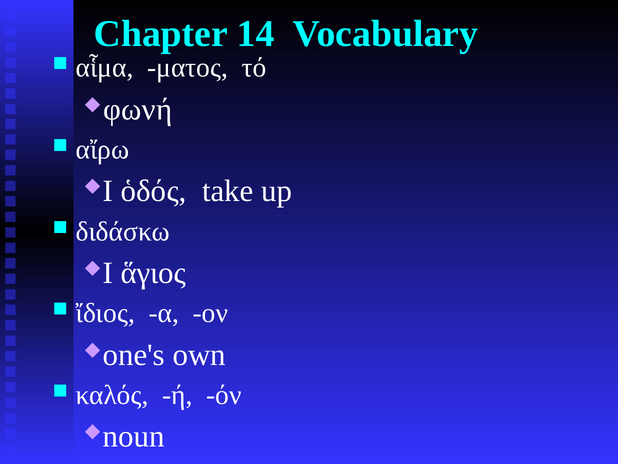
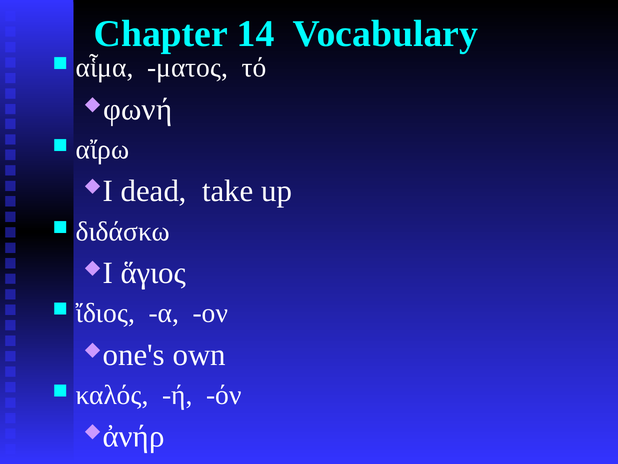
ὁδός: ὁδός -> dead (154, 191)
noun: noun -> ἀνήρ (134, 436)
